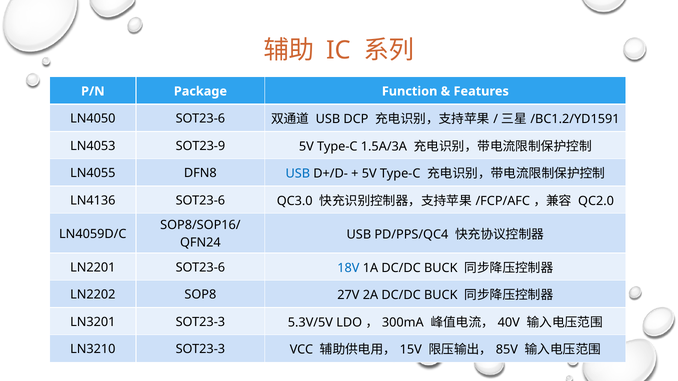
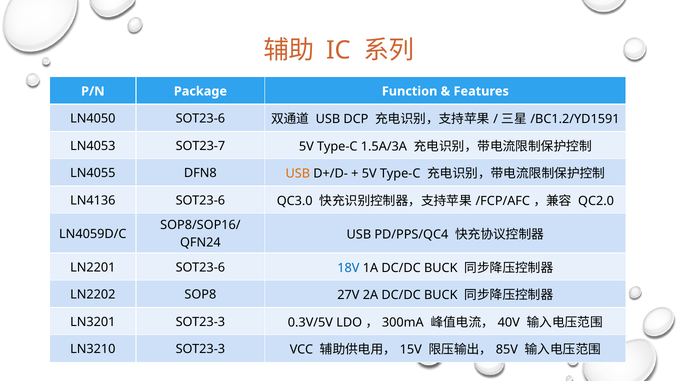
SOT23-9: SOT23-9 -> SOT23-7 (200, 146)
USB colour: blue -> orange (298, 174)
5.3V/5V: 5.3V/5V -> 0.3V/5V (310, 323)
